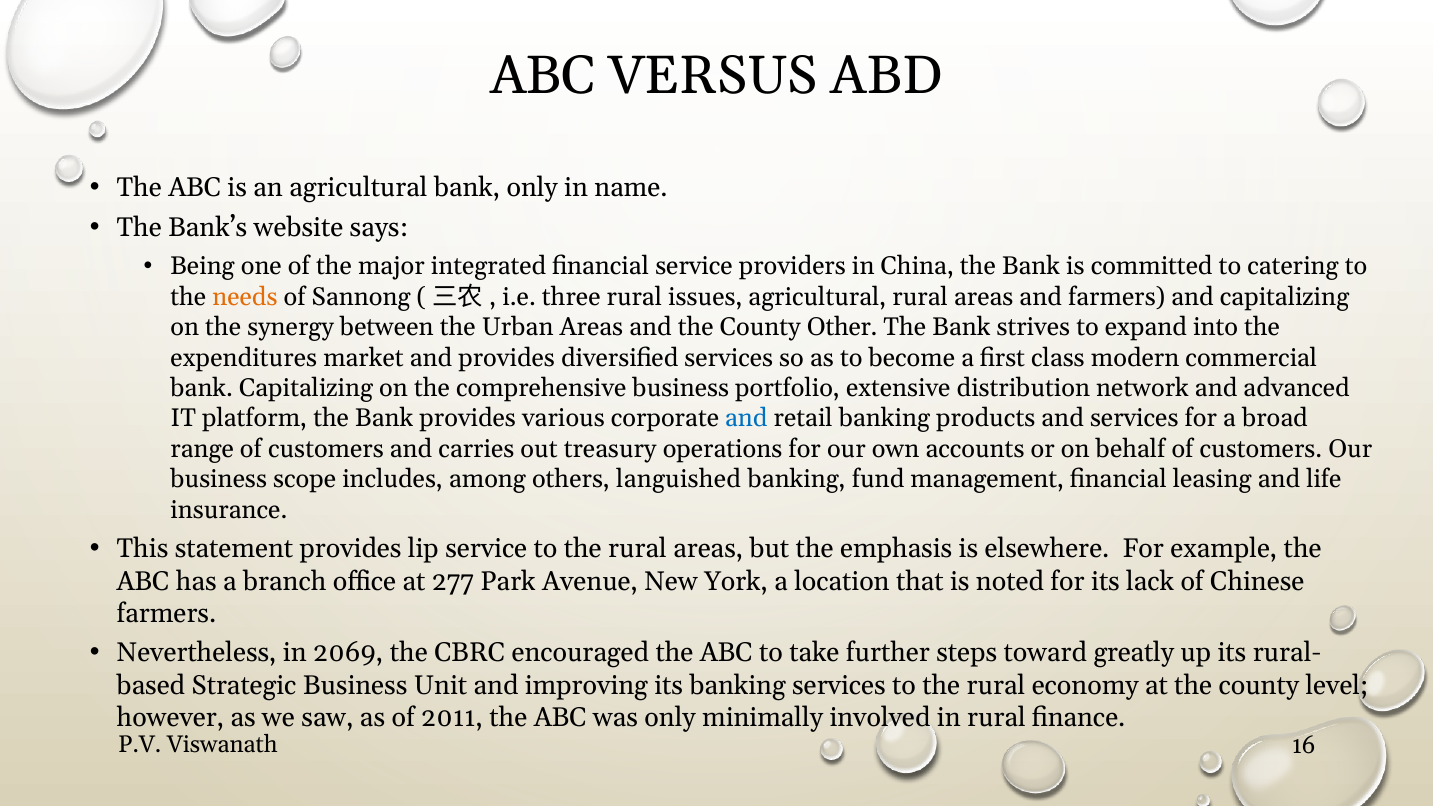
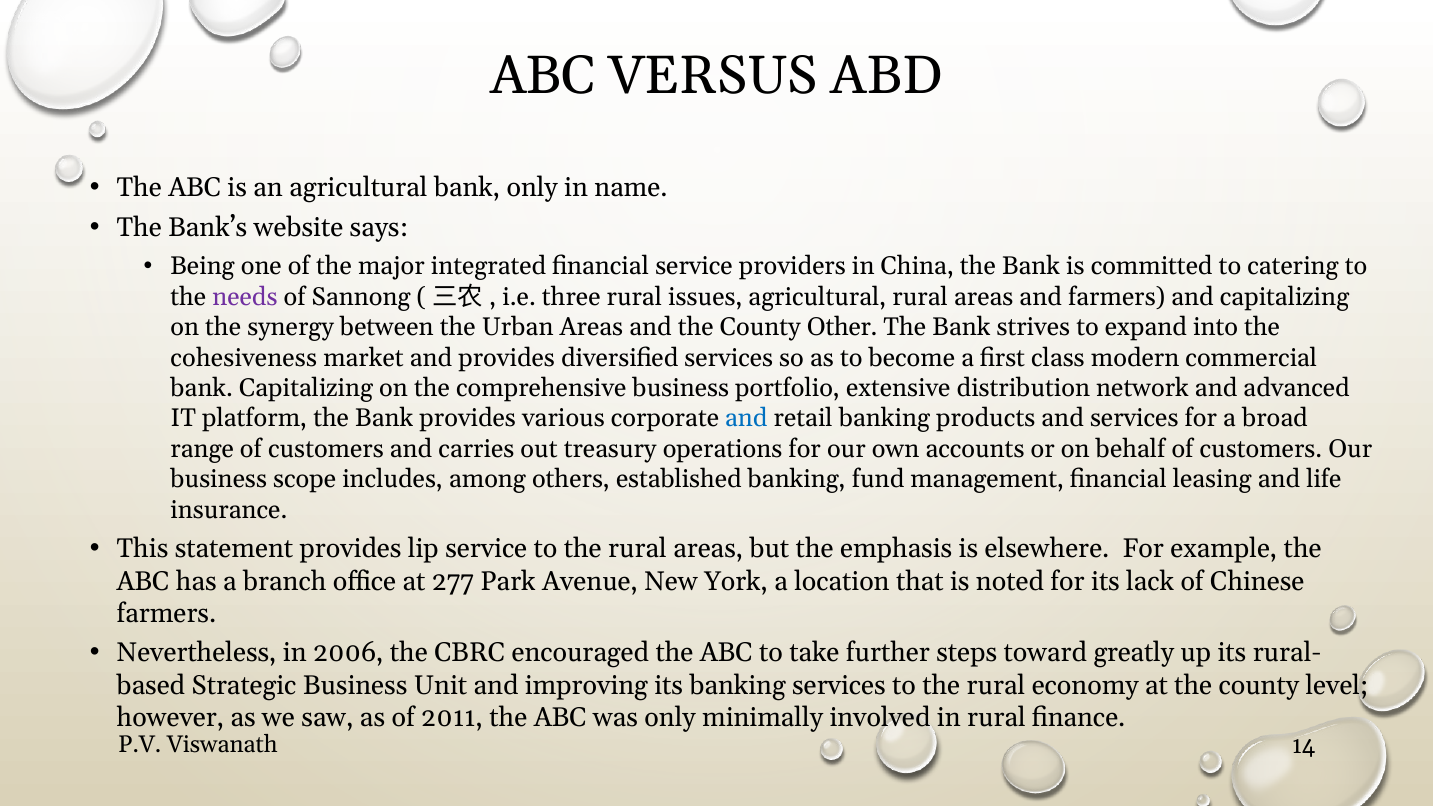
needs colour: orange -> purple (245, 297)
expenditures: expenditures -> cohesiveness (244, 358)
languished: languished -> established (679, 480)
2069: 2069 -> 2006 (348, 653)
16: 16 -> 14 (1304, 746)
